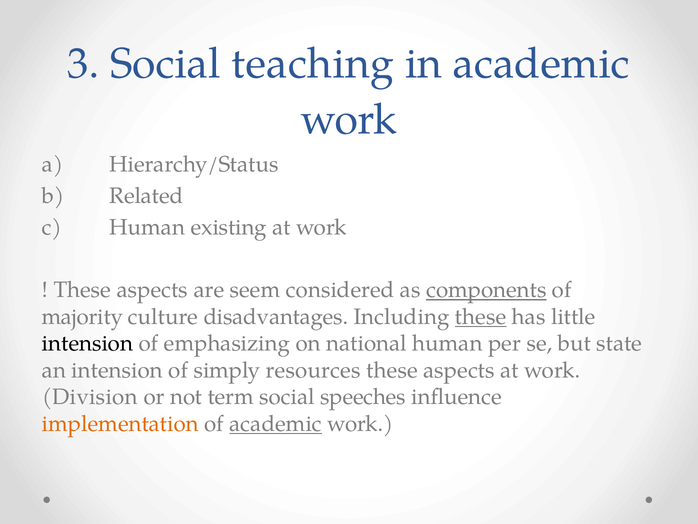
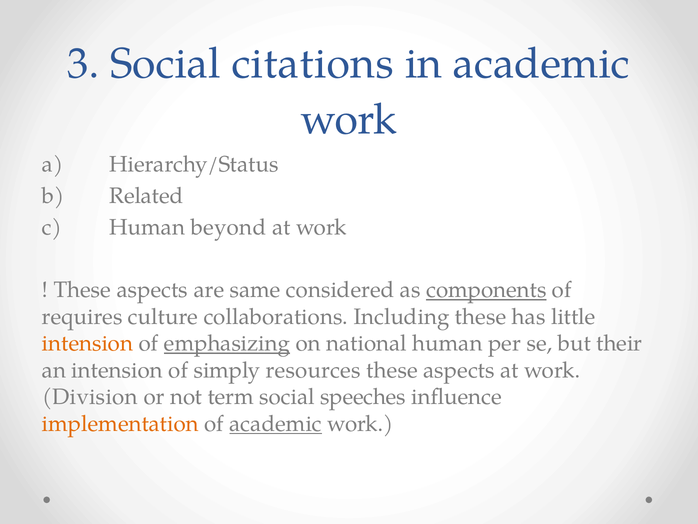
teaching: teaching -> citations (313, 64)
existing: existing -> beyond (229, 227)
seem: seem -> same (255, 290)
majority: majority -> requires (82, 317)
disadvantages: disadvantages -> collaborations (276, 317)
these underline: present -> none (481, 317)
intension colour: black -> orange (88, 343)
emphasizing underline: none -> present (227, 343)
state: state -> their (619, 343)
